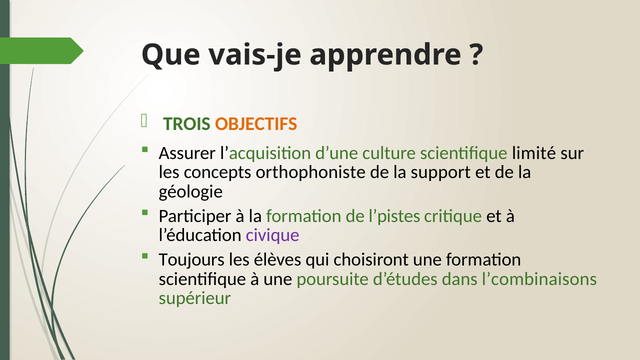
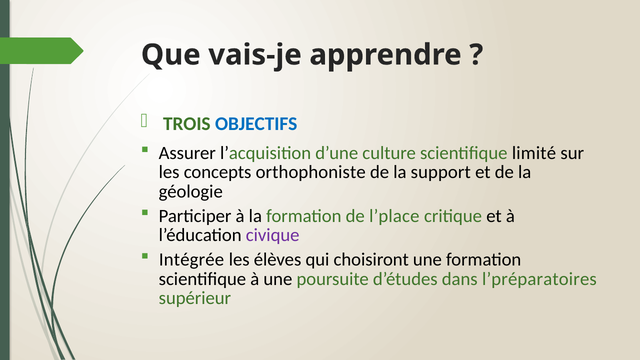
OBJECTIFS colour: orange -> blue (256, 124)
l’pistes: l’pistes -> l’place (394, 216)
Toujours: Toujours -> Intégrée (192, 260)
l’combinaisons: l’combinaisons -> l’préparatoires (539, 279)
